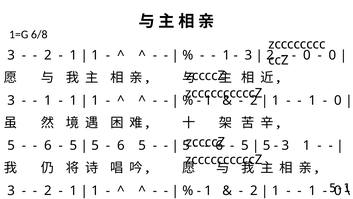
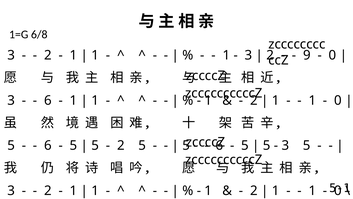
0: 0 -> 9 (307, 55)
1: 1 -> 6 (48, 100)
6: 6 -> 2 (121, 145)
3 1: 1 -> 5 (307, 145)
